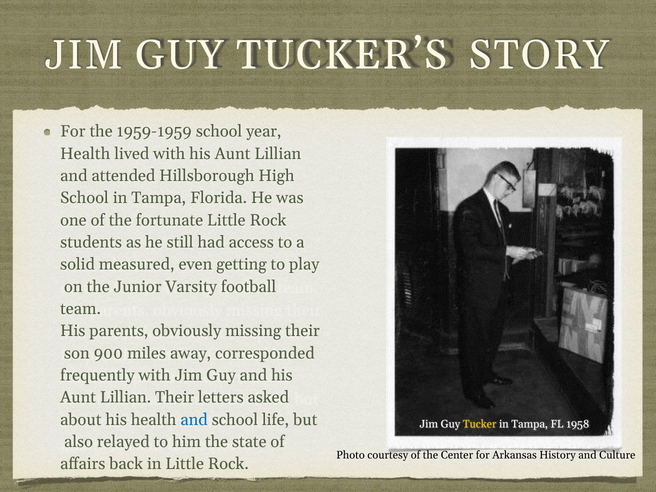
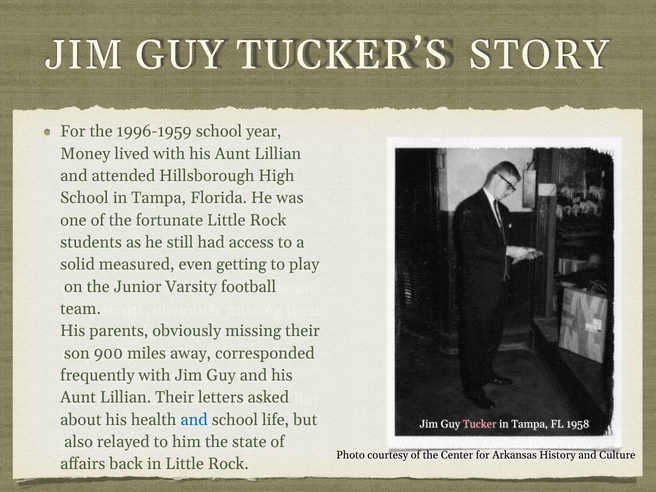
1959-1959: 1959-1959 -> 1996-1959 (154, 132)
Health: Health -> Money (85, 154)
Tucker colour: yellow -> pink (480, 424)
